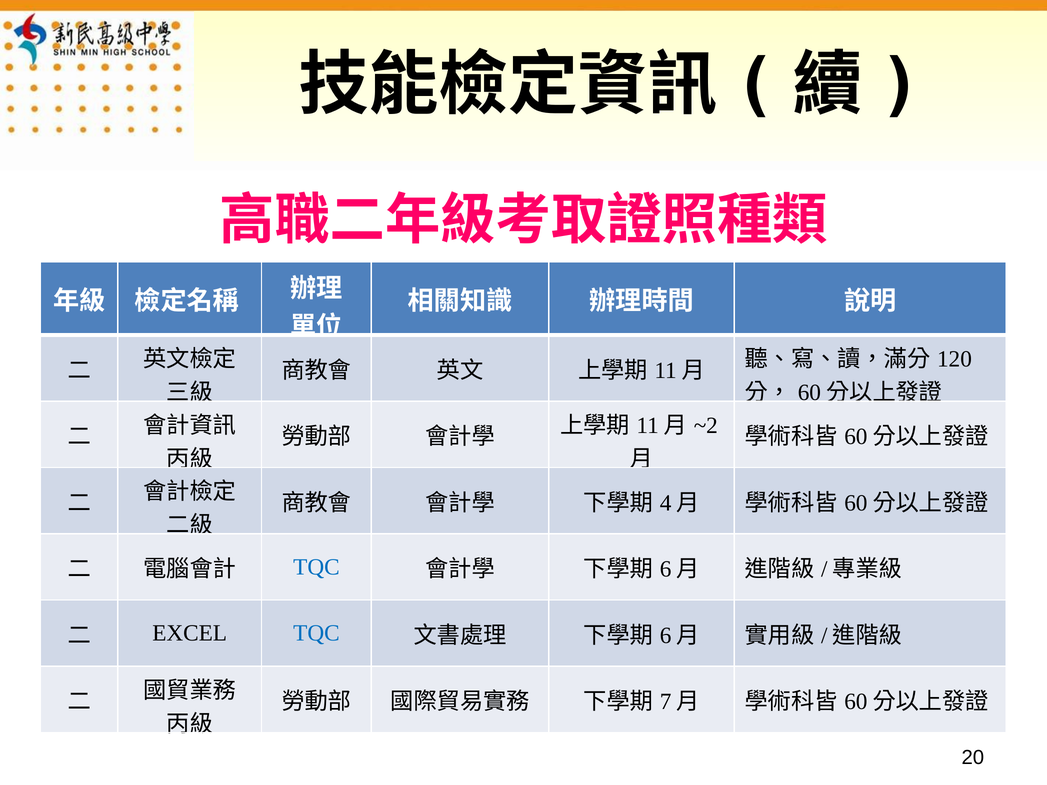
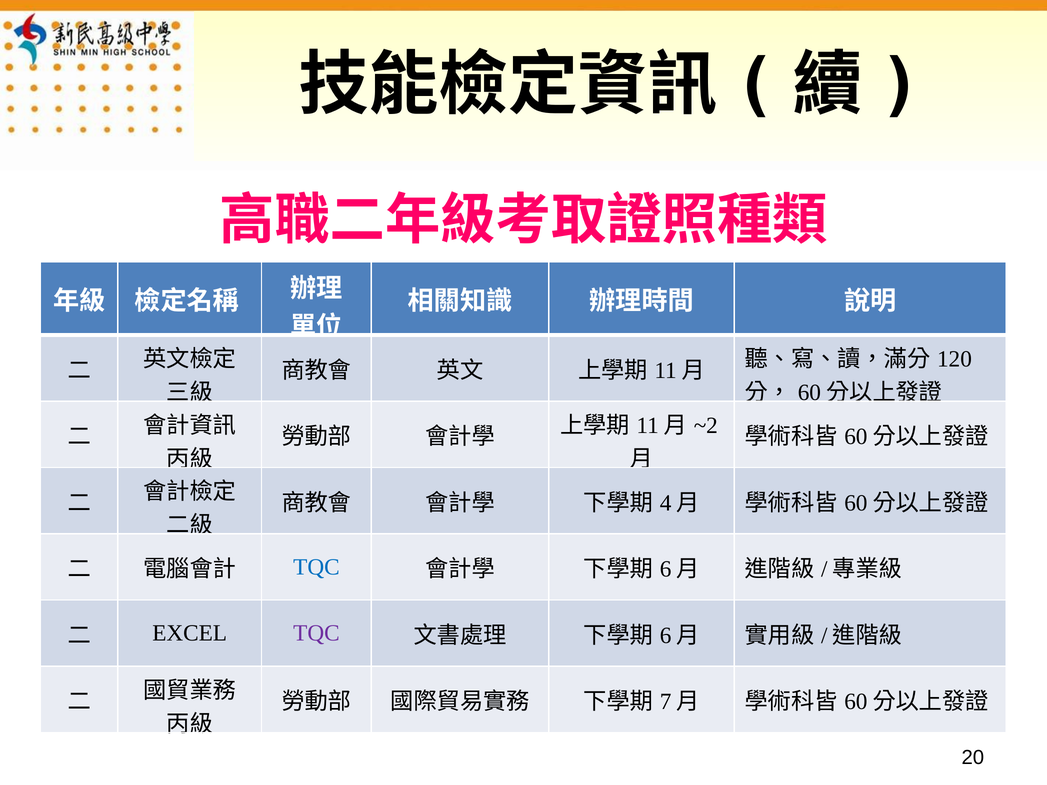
TQC colour: blue -> purple (316, 633)
